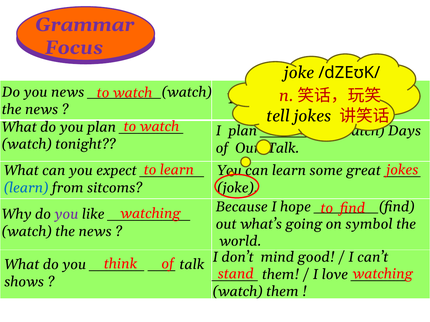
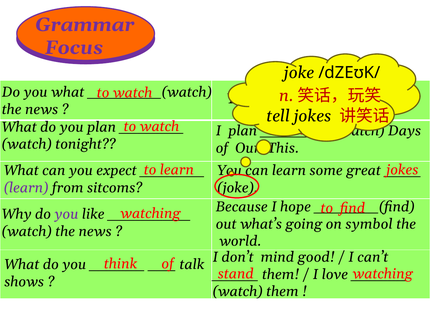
you news: news -> what (68, 92)
Talk: Talk -> This (283, 148)
learn colour: blue -> purple (26, 188)
